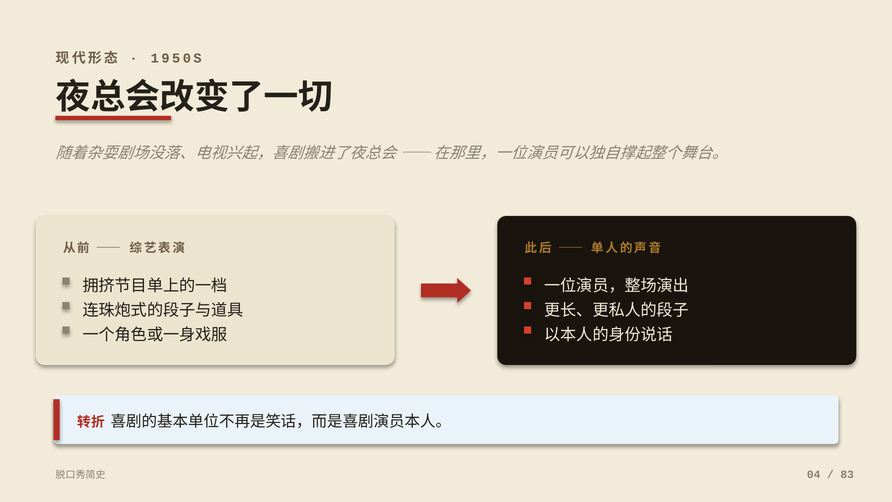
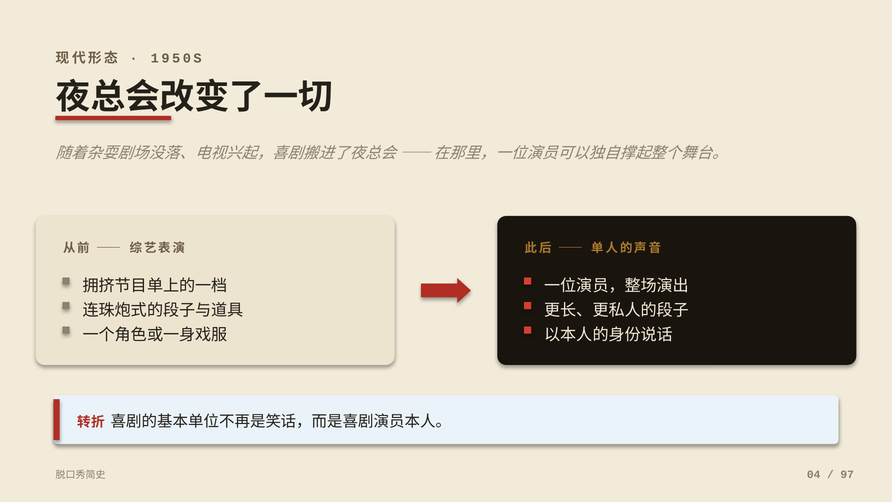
83: 83 -> 97 (847, 474)
